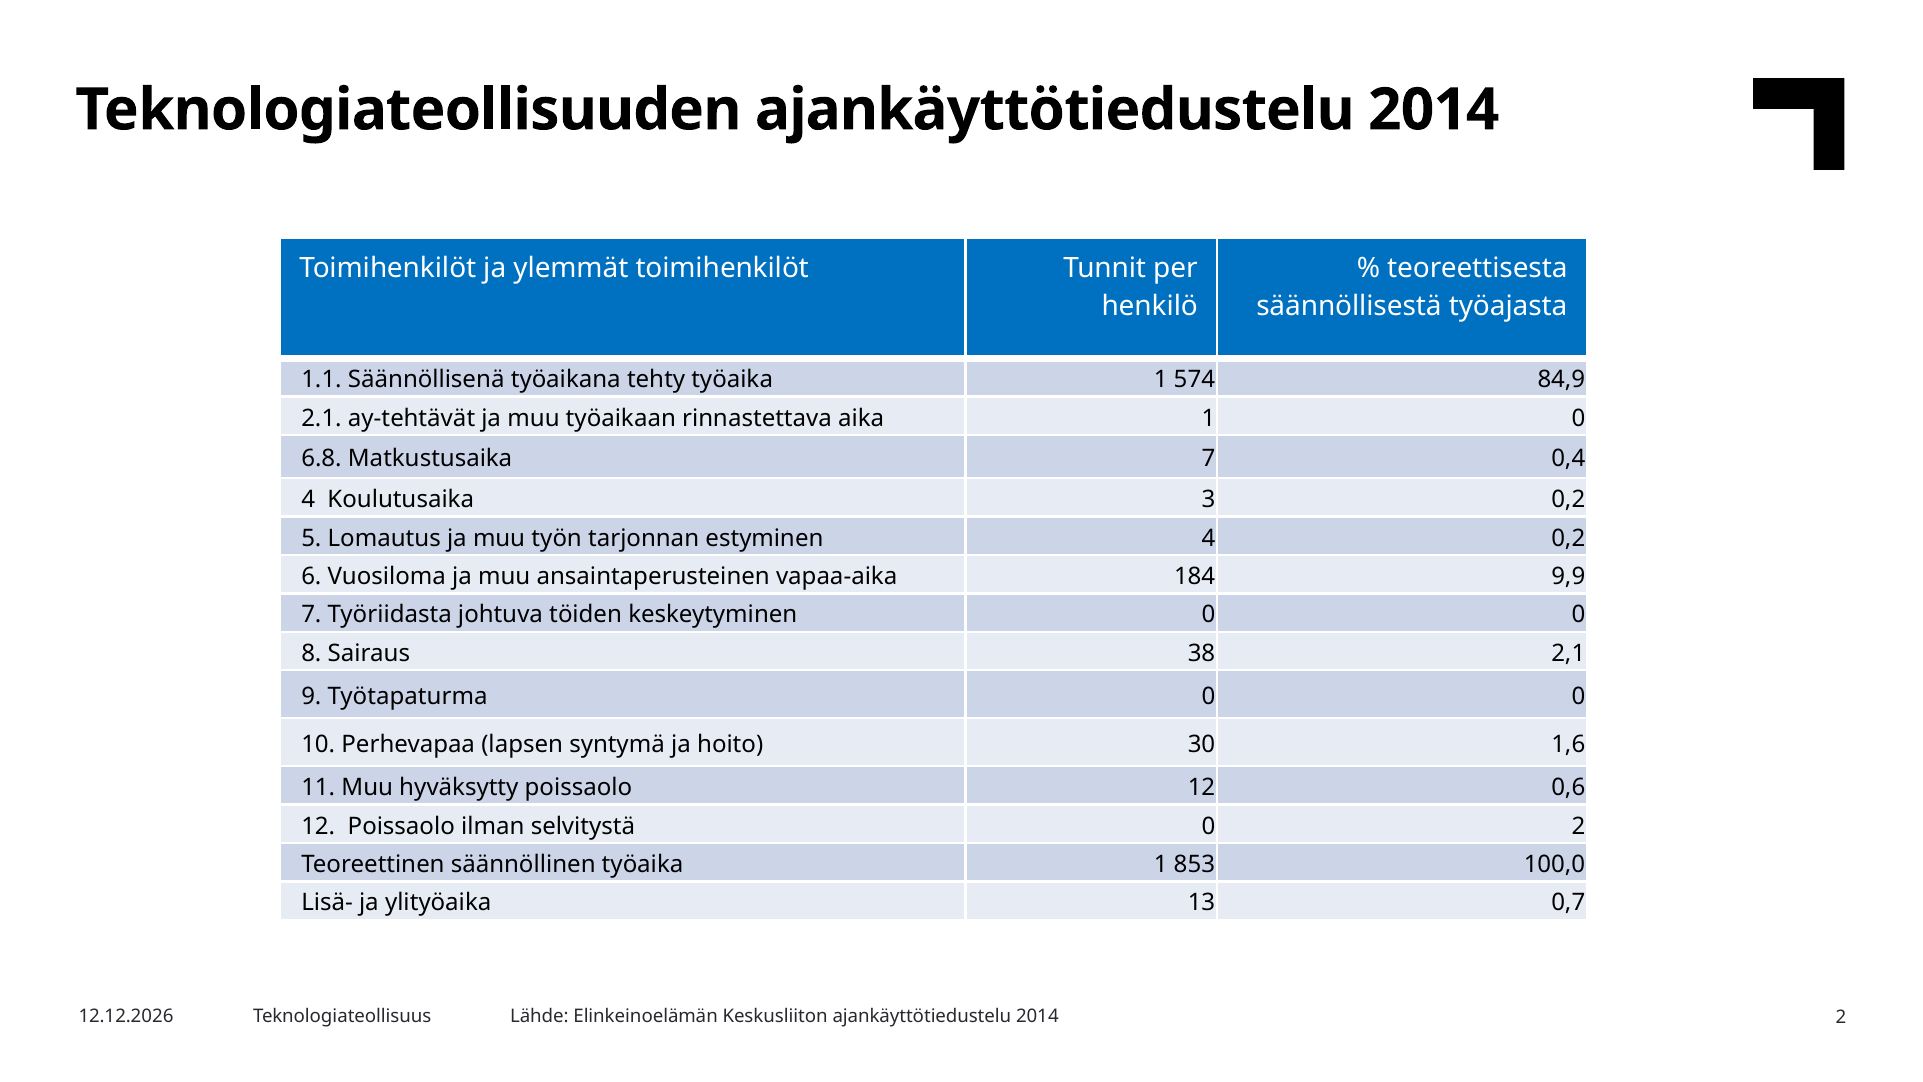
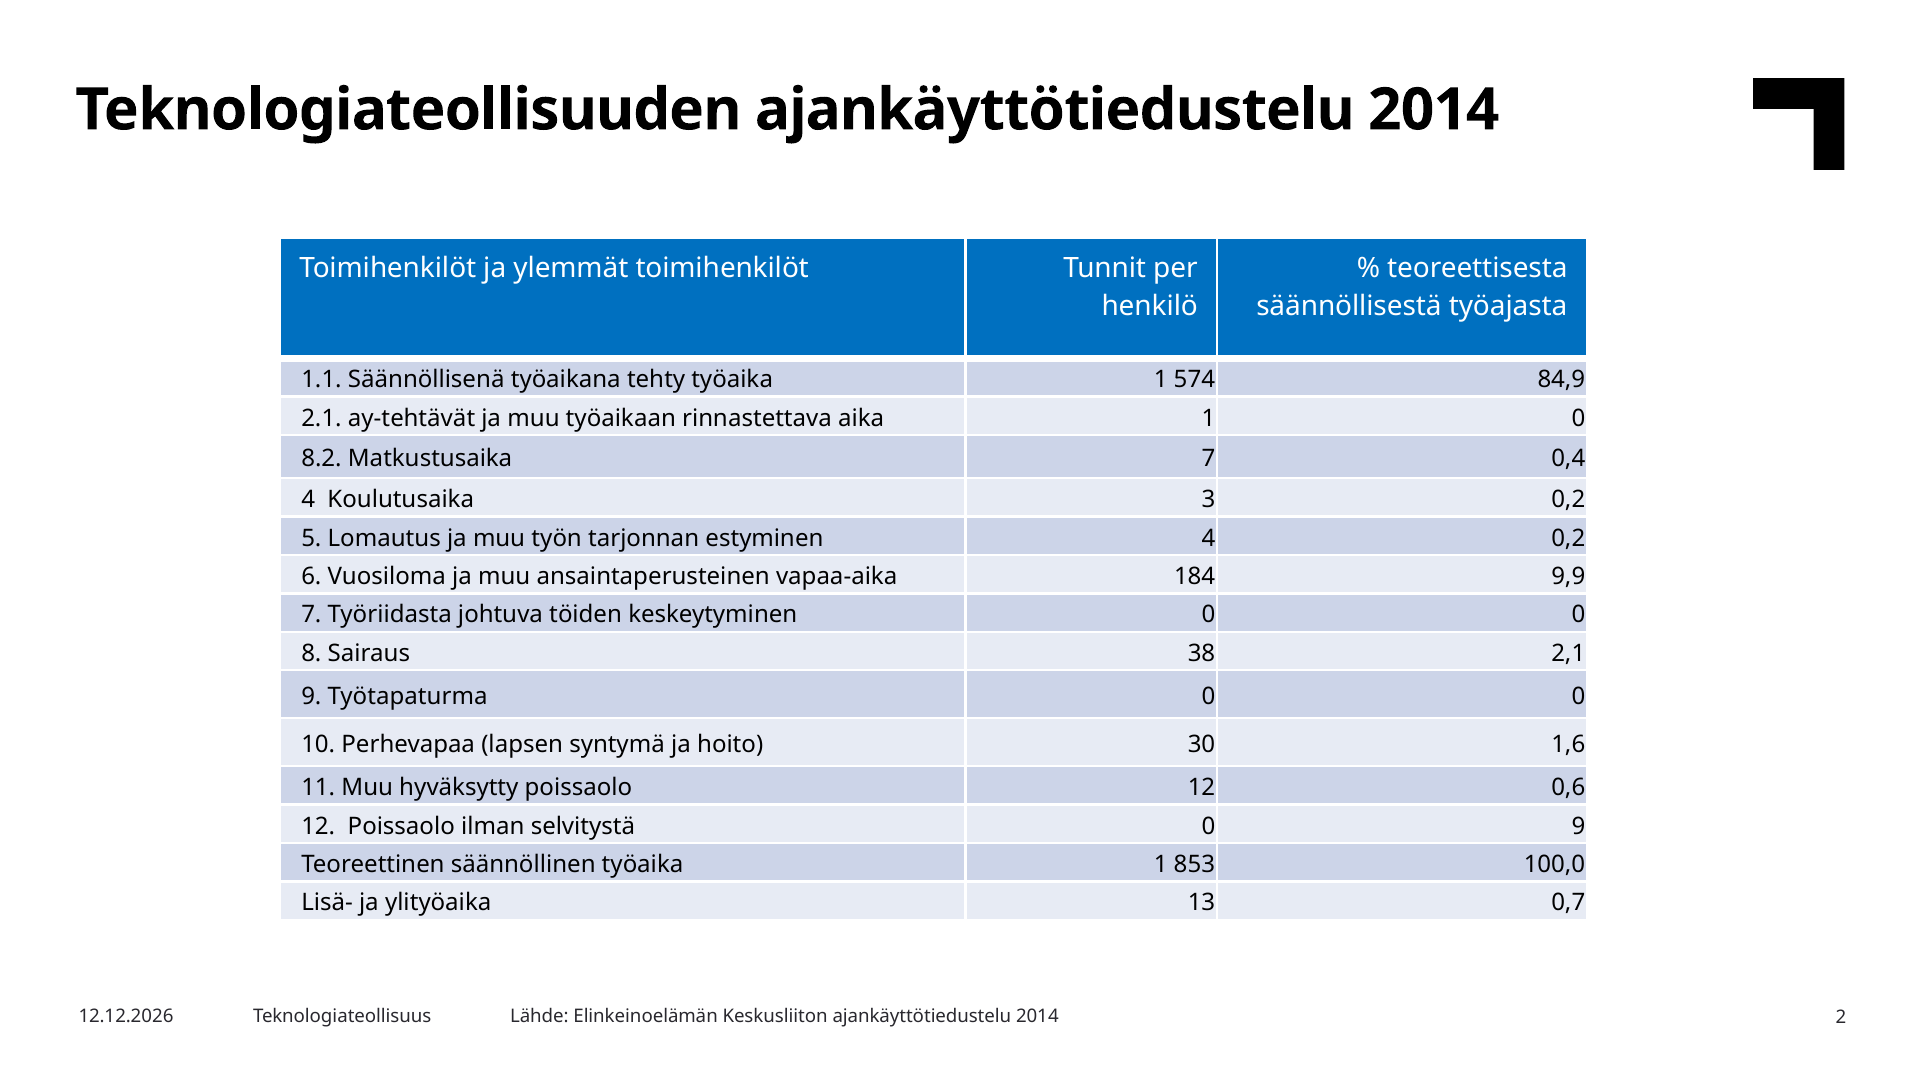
6.8: 6.8 -> 8.2 (322, 459)
0 2: 2 -> 9 (1579, 826)
